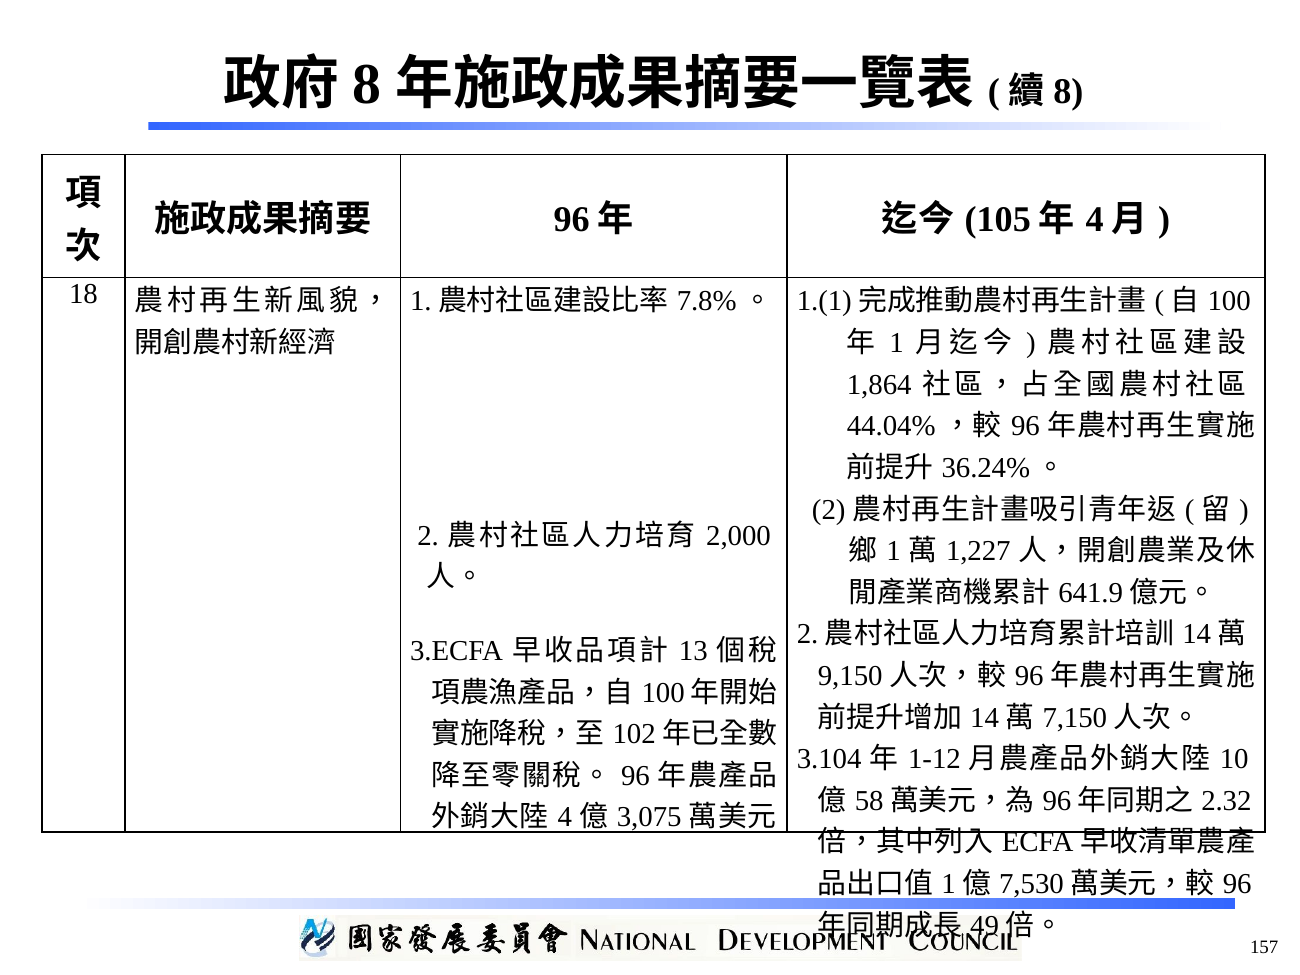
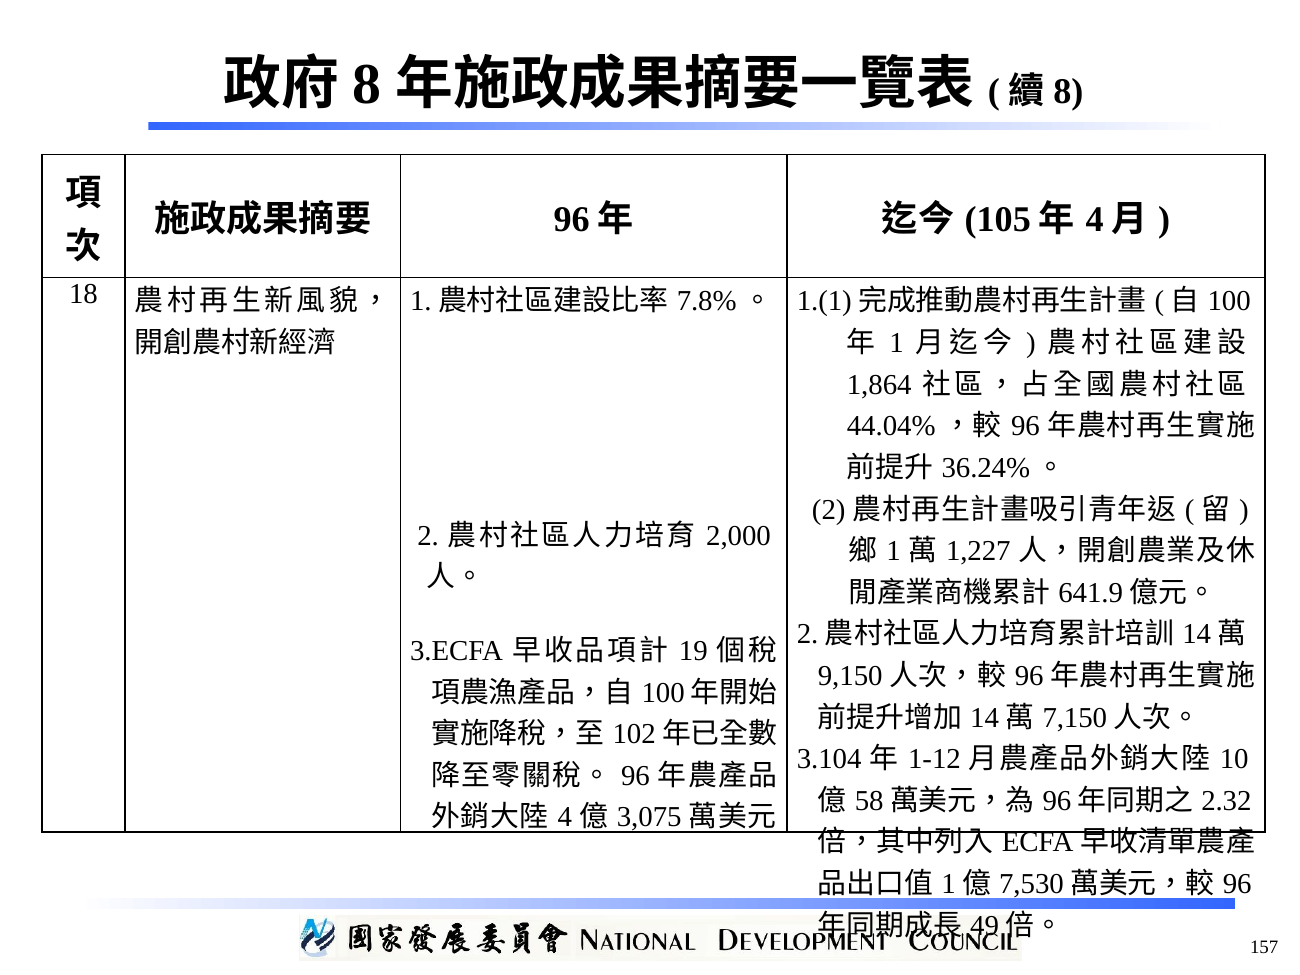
13: 13 -> 19 (693, 651)
